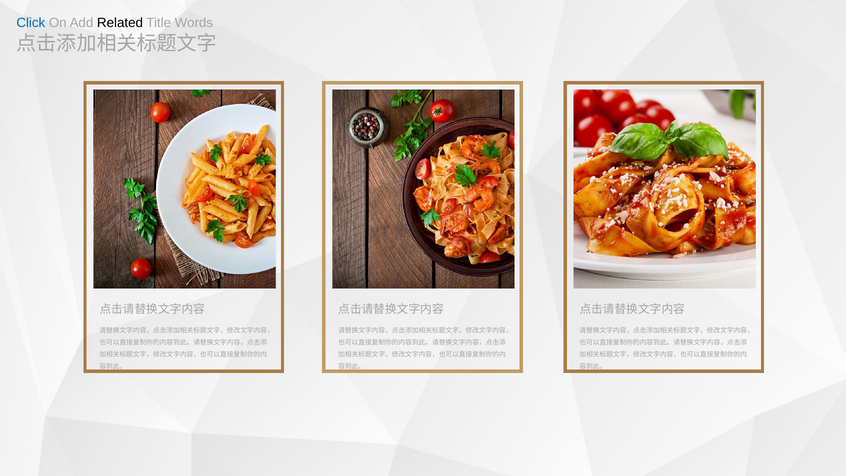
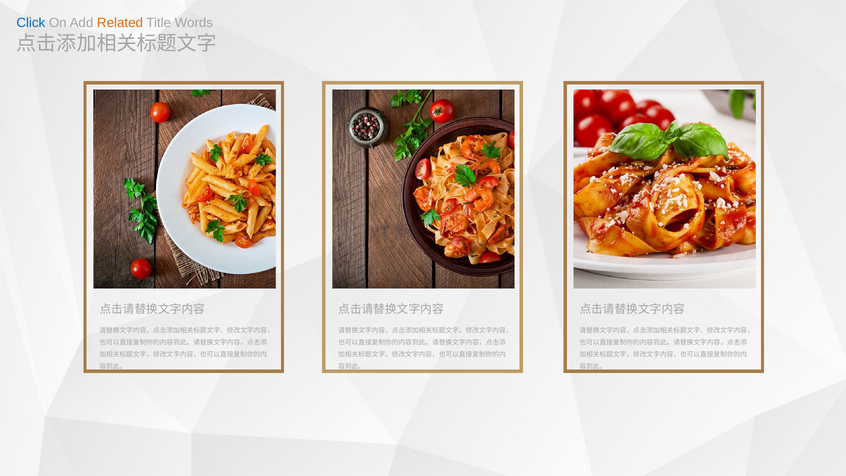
Related colour: black -> orange (120, 23)
